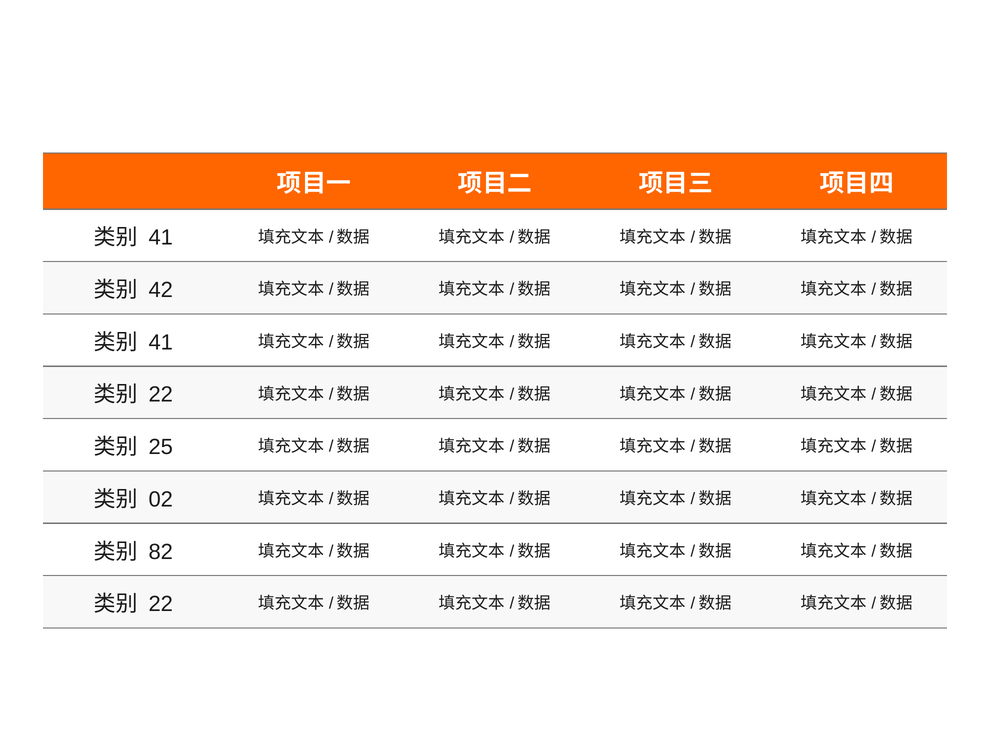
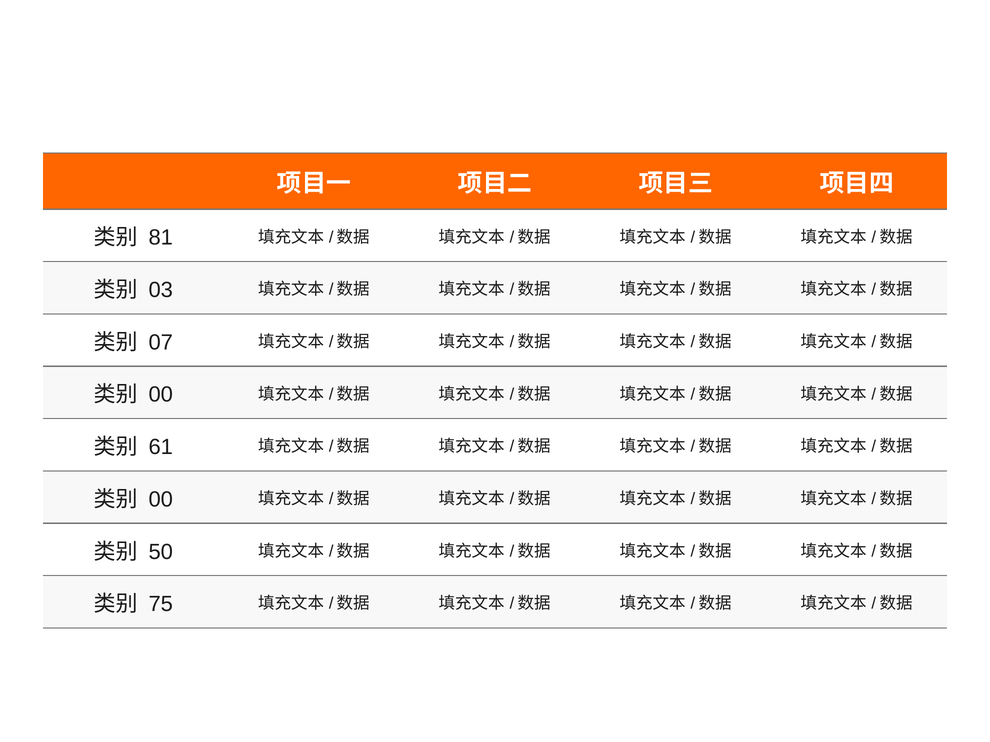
41: 41 -> 81 (161, 238)
42: 42 -> 03 (161, 290)
41: 41 -> 07 (161, 343)
22: 22 -> 00 (161, 395)
25: 25 -> 61 (161, 447)
02: 02 -> 00 (161, 500)
82: 82 -> 50 (161, 552)
22: 22 -> 75 (161, 605)
